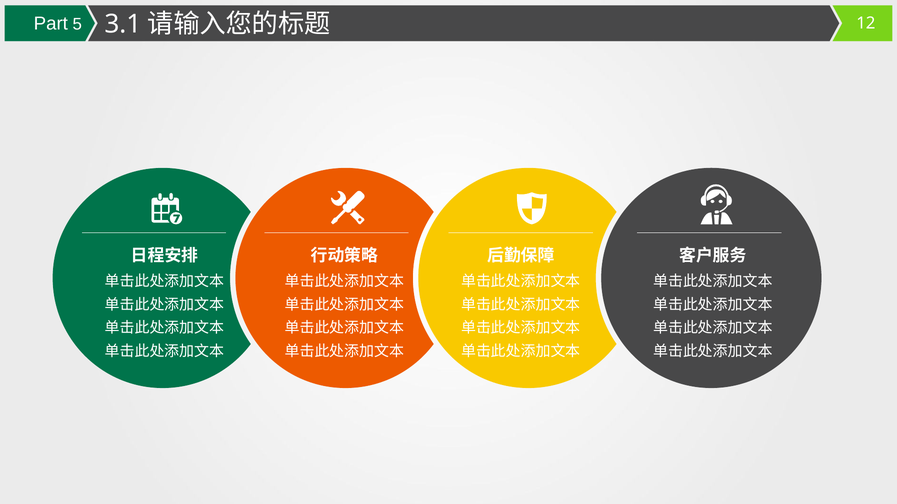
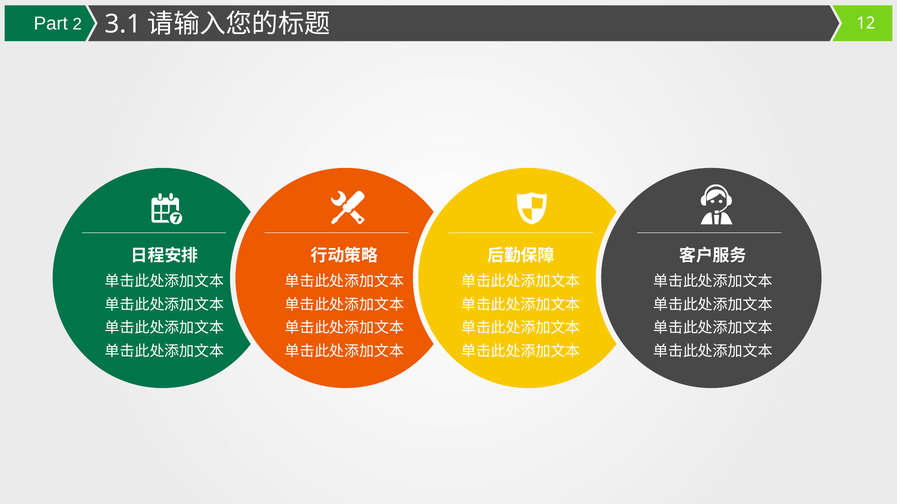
5: 5 -> 2 (77, 24)
